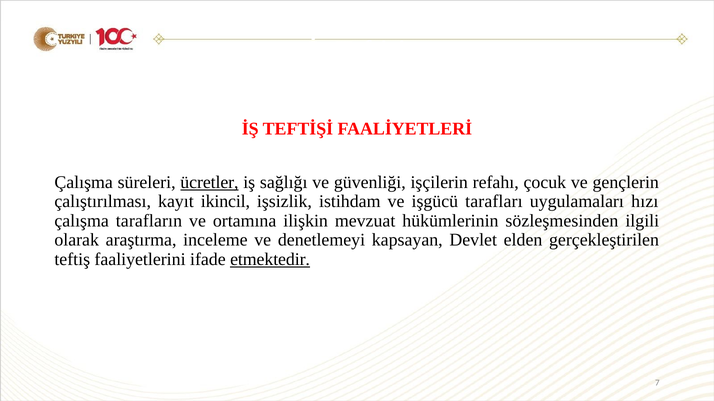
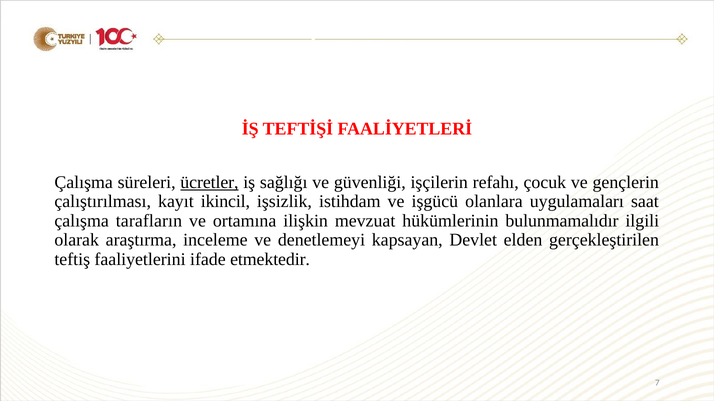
tarafları: tarafları -> olanlara (494, 202)
hızı: hızı -> saat (645, 202)
sözleşmesinden: sözleşmesinden -> bulunmamalıdır (562, 221)
etmektedir underline: present -> none (270, 260)
